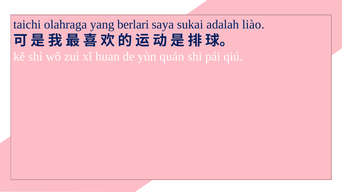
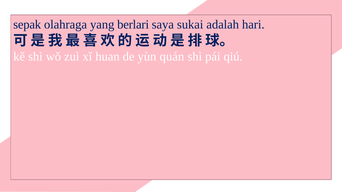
taichi: taichi -> sepak (27, 25)
liào: liào -> hari (253, 25)
